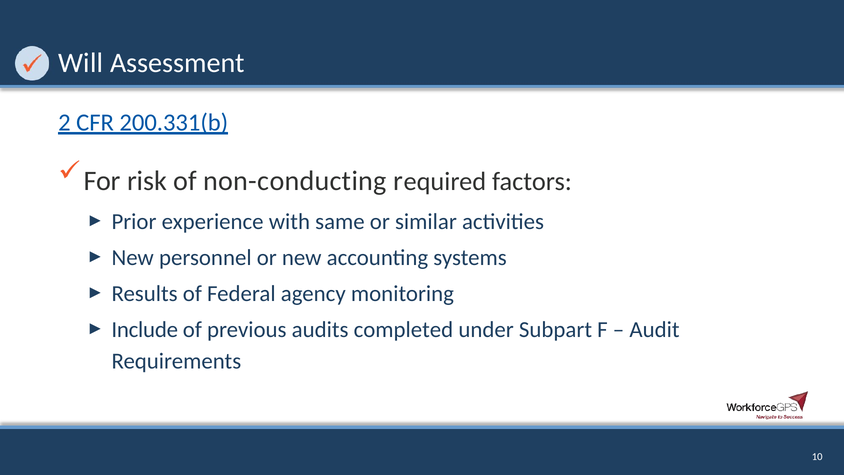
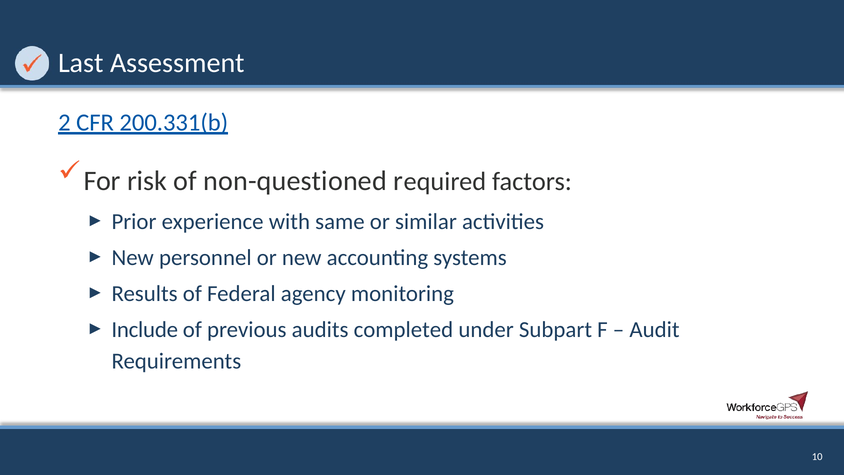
Will: Will -> Last (81, 63)
non-conducting: non-conducting -> non-questioned (295, 181)
